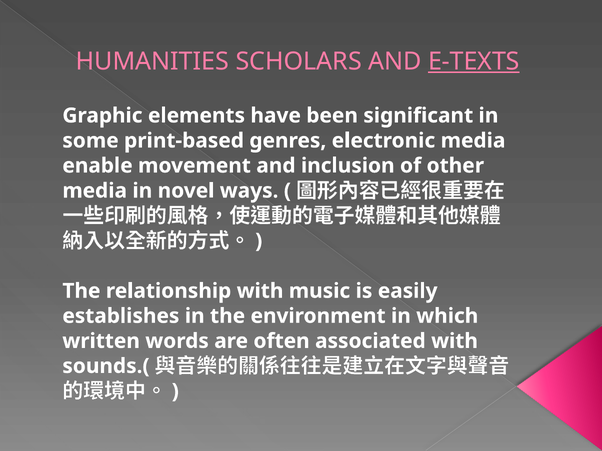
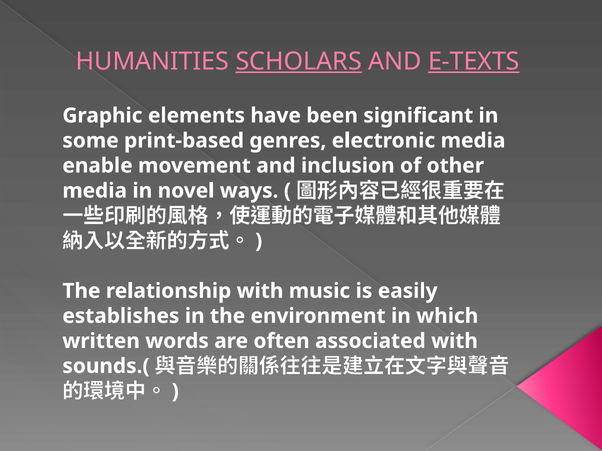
SCHOLARS underline: none -> present (299, 62)
